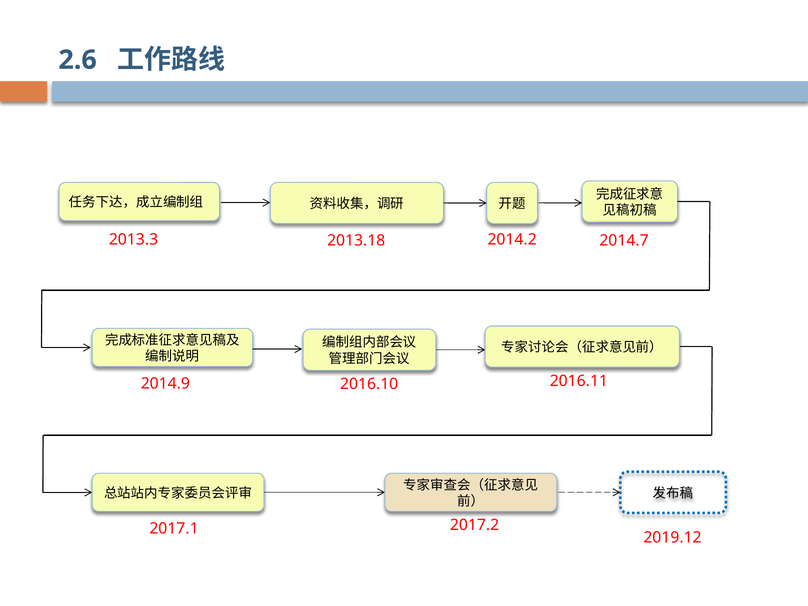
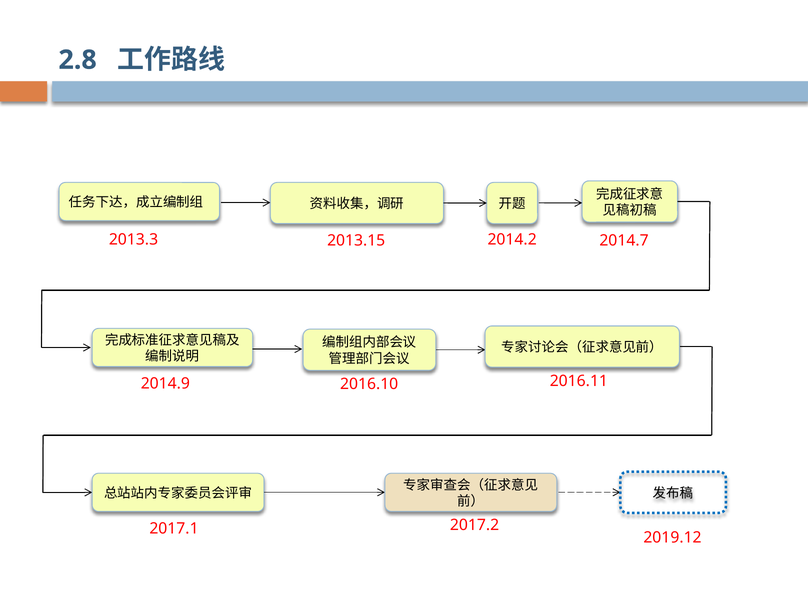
2.6: 2.6 -> 2.8 (78, 60)
2013.18: 2013.18 -> 2013.15 (356, 240)
